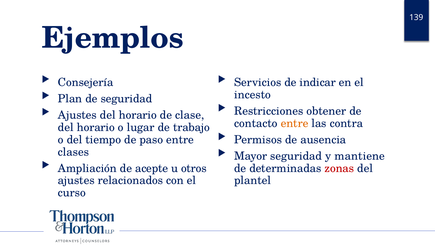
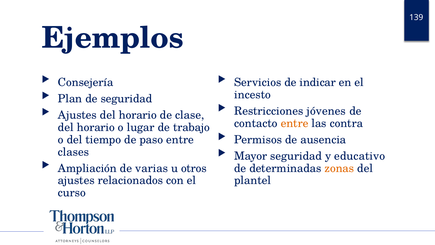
obtener: obtener -> jóvenes (326, 111)
mantiene: mantiene -> educativo (360, 156)
acepte: acepte -> varias (152, 168)
zonas colour: red -> orange (339, 168)
